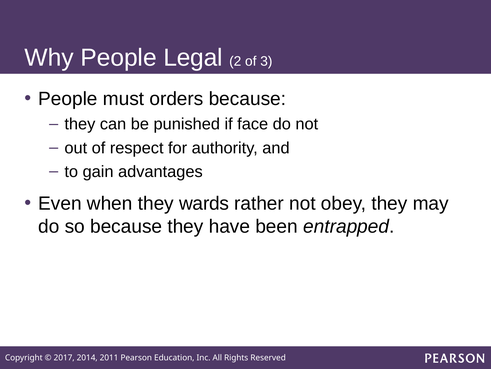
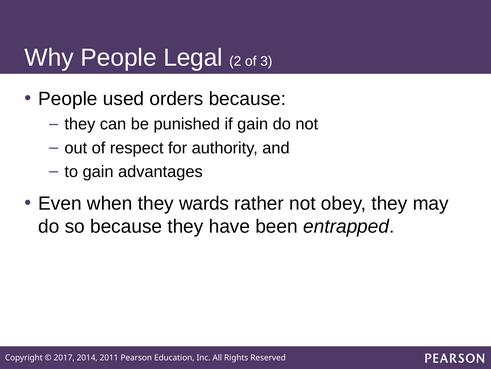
must: must -> used (124, 99)
if face: face -> gain (253, 124)
